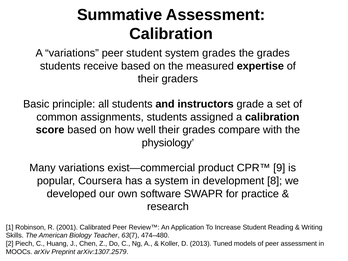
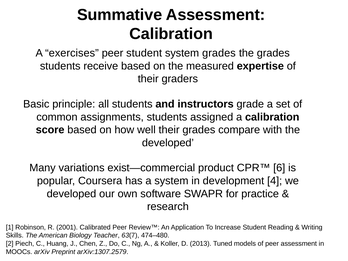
A variations: variations -> exercises (72, 53)
physiology: physiology -> developed (168, 143)
9: 9 -> 6 (279, 168)
8: 8 -> 4 (275, 181)
